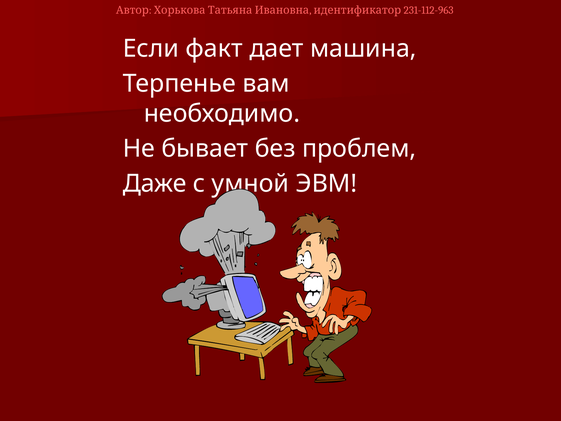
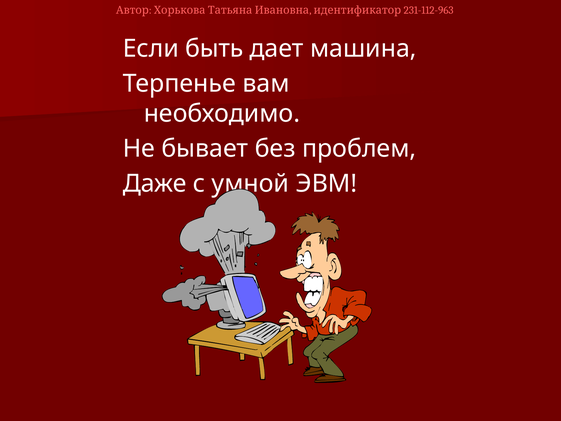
факт: факт -> быть (214, 49)
